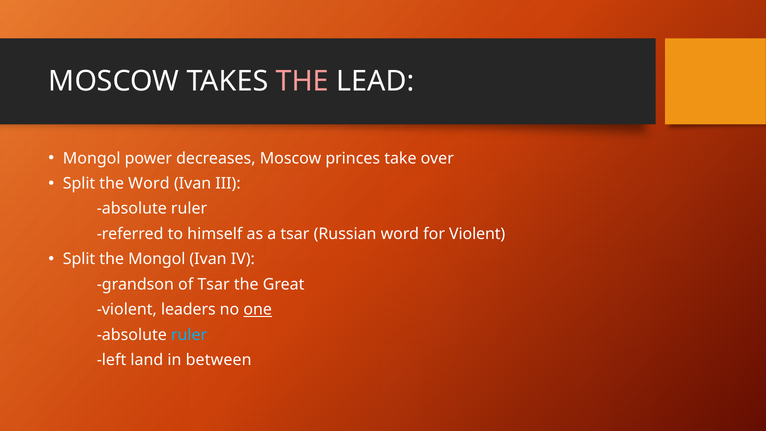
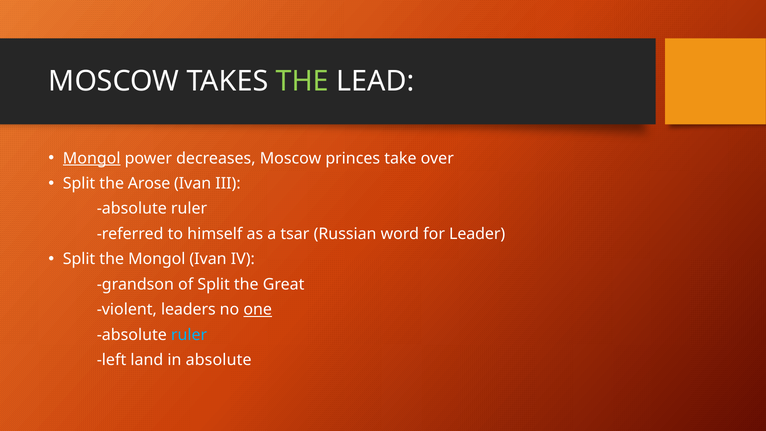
THE colour: pink -> light green (302, 81)
Mongol underline: none -> present (92, 158)
the Word: Word -> Arose (149, 183)
for Violent: Violent -> Leader (477, 234)
of Tsar: Tsar -> Split (214, 284)
in between: between -> absolute (219, 360)
